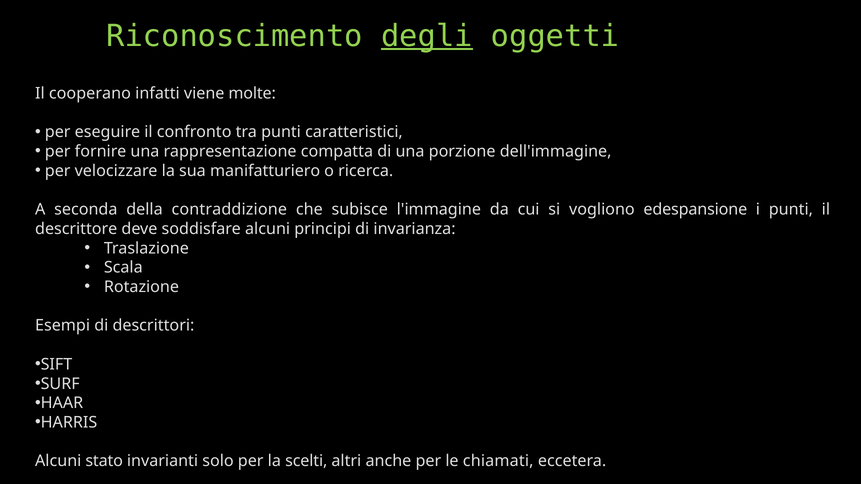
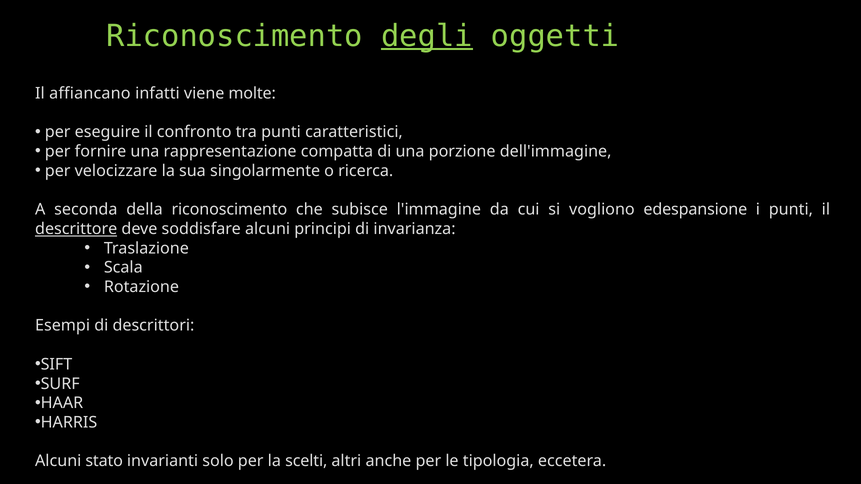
cooperano: cooperano -> affiancano (90, 93)
manifatturiero: manifatturiero -> singolarmente (265, 171)
della contraddizione: contraddizione -> riconoscimento (229, 210)
descrittore underline: none -> present (76, 229)
chiamati: chiamati -> tipologia (498, 461)
